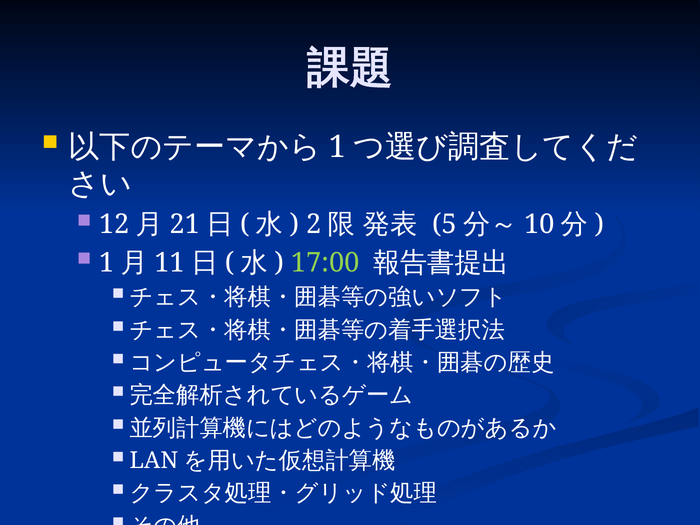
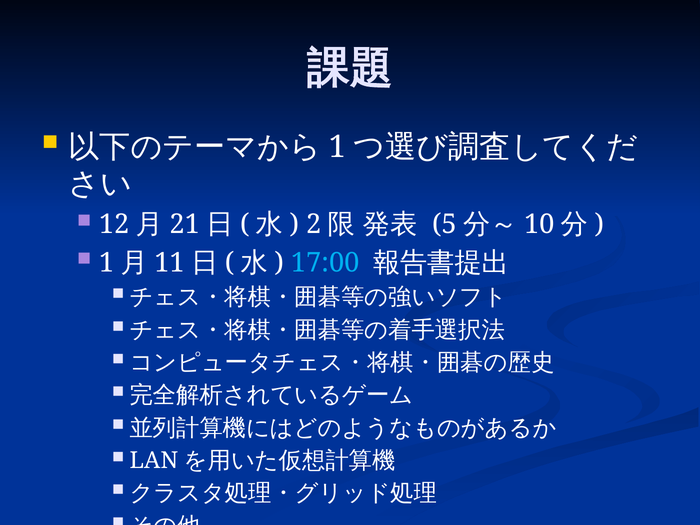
17:00 colour: light green -> light blue (325, 263)
